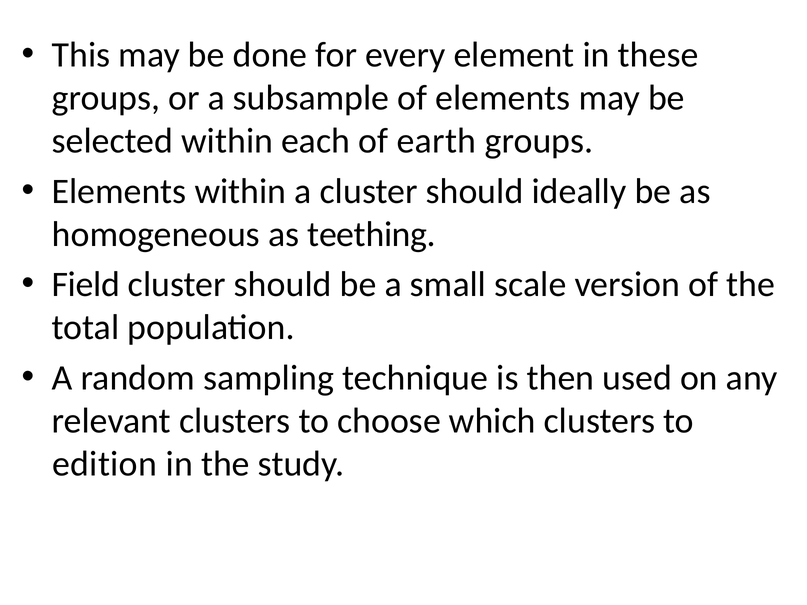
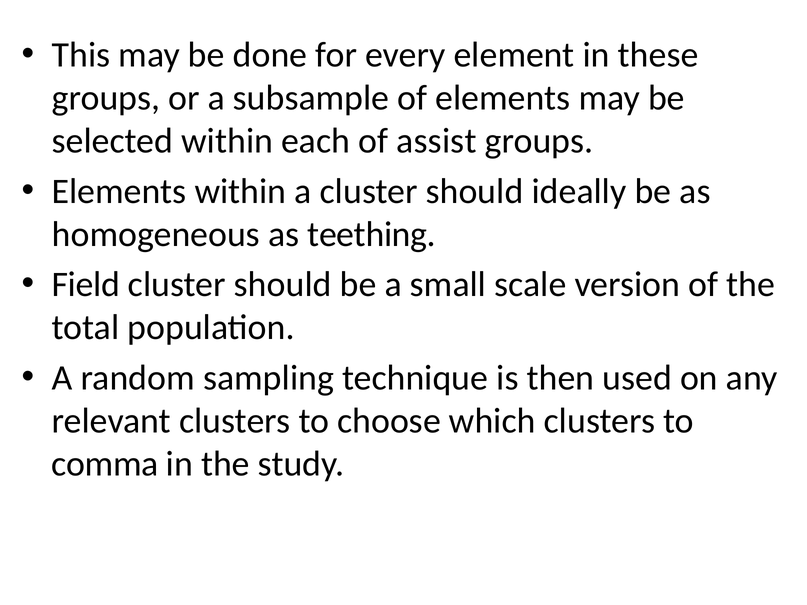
earth: earth -> assist (436, 141)
edition: edition -> comma (105, 464)
